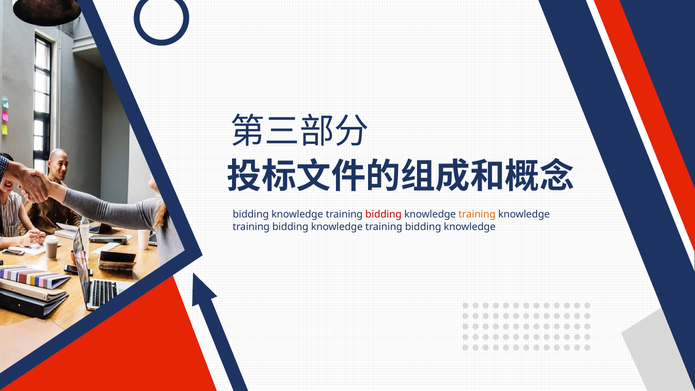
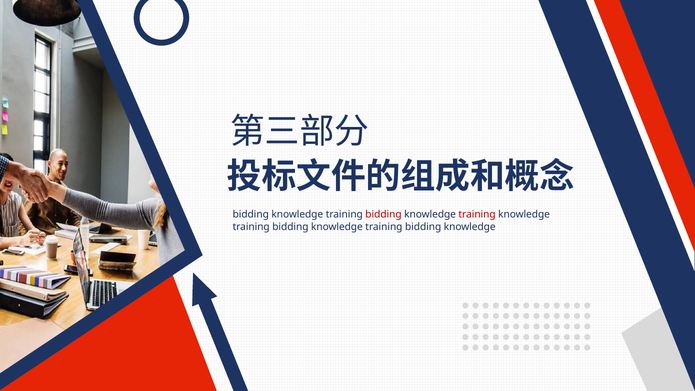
training colour: orange -> red (477, 215)
